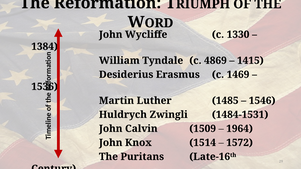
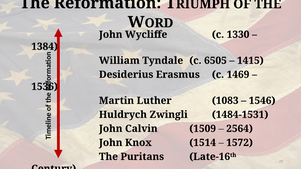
4869: 4869 -> 6505 (215, 61)
1485: 1485 -> 1083 (225, 101)
1964: 1964 -> 2564 (240, 129)
